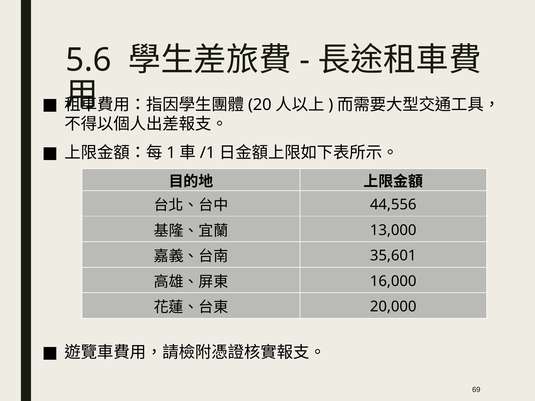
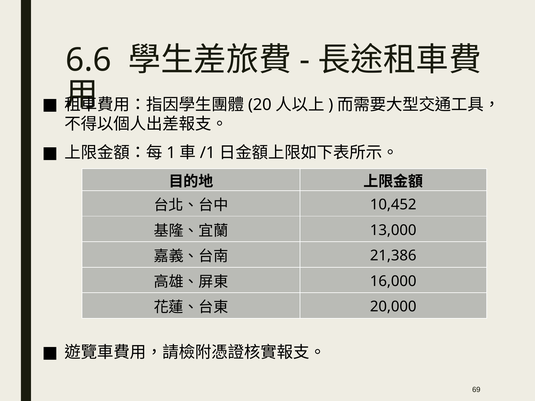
5.6: 5.6 -> 6.6 (89, 60)
44,556: 44,556 -> 10,452 (393, 205)
35,601: 35,601 -> 21,386 (393, 256)
